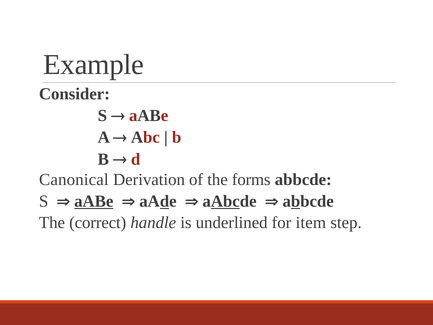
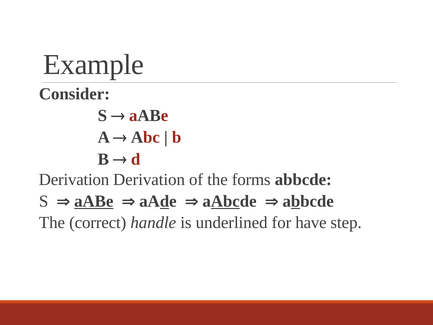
Canonical: Canonical -> Derivation (74, 180)
item: item -> have (311, 222)
